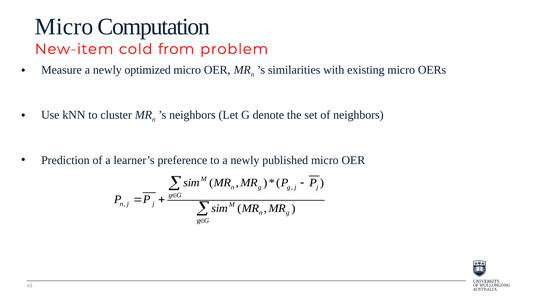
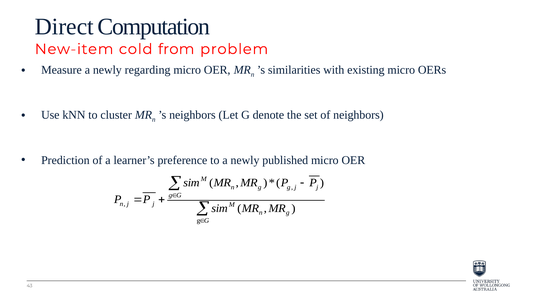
Micro: Micro -> Direct (64, 27)
optimized: optimized -> regarding (148, 70)
